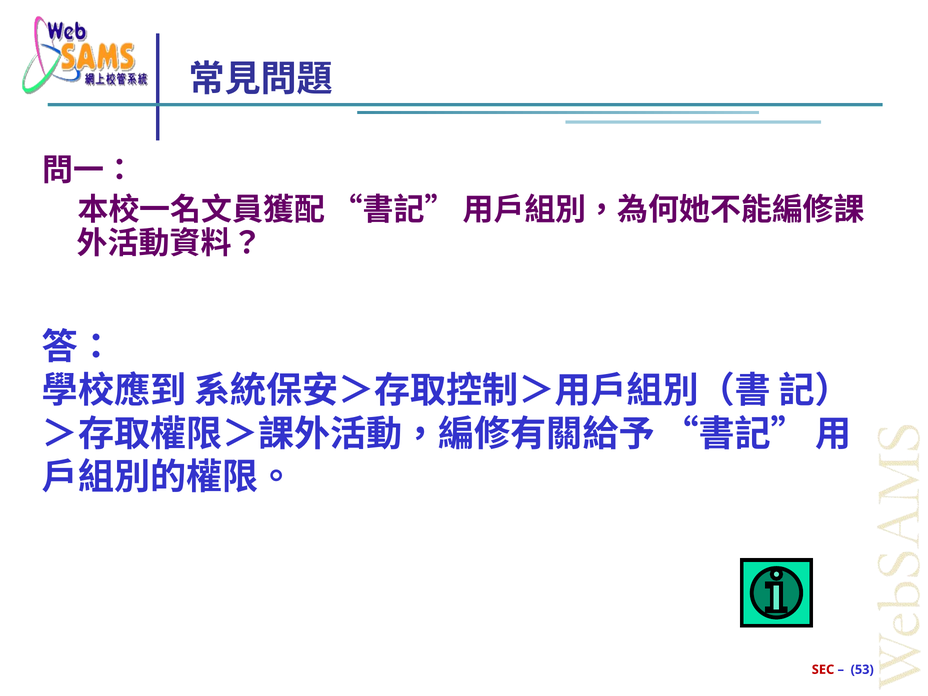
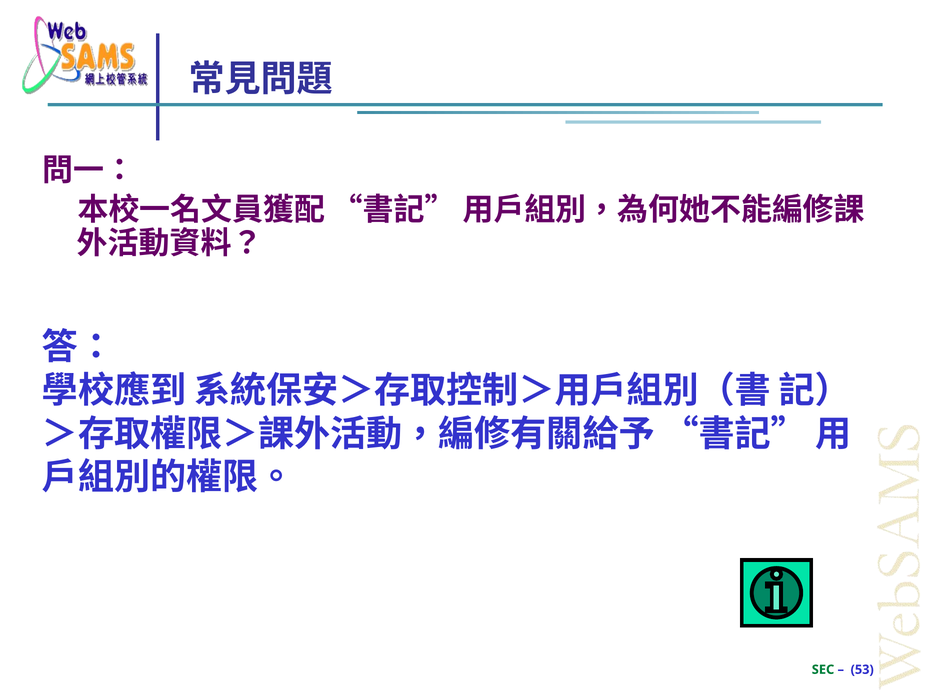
SEC colour: red -> green (823, 670)
